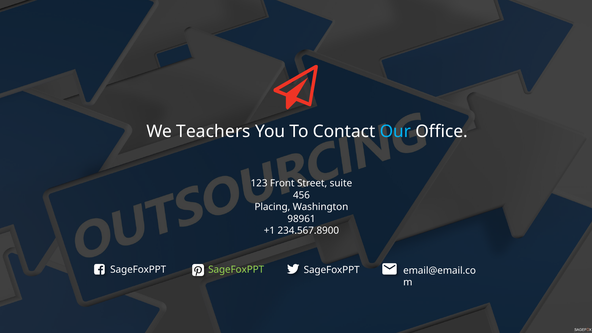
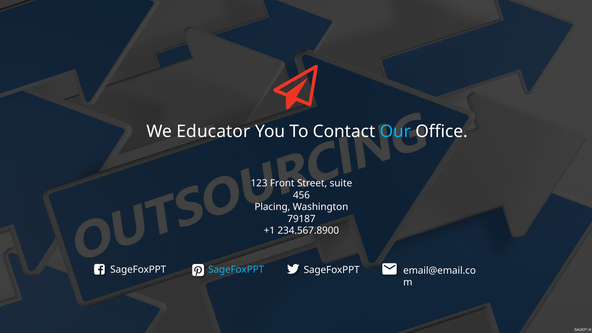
Teachers: Teachers -> Educator (213, 132)
98961: 98961 -> 79187 (301, 219)
SageFoxPPT colour: light green -> light blue (236, 269)
